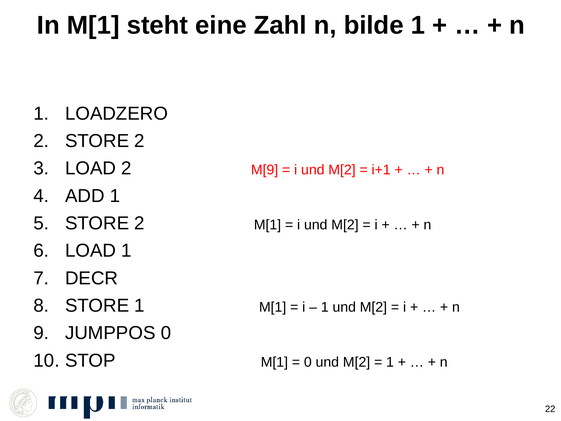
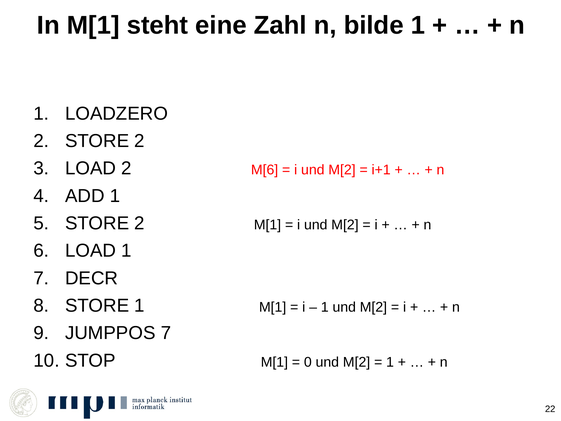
M[9: M[9 -> M[6 (265, 170)
JUMPPOS 0: 0 -> 7 (166, 333)
